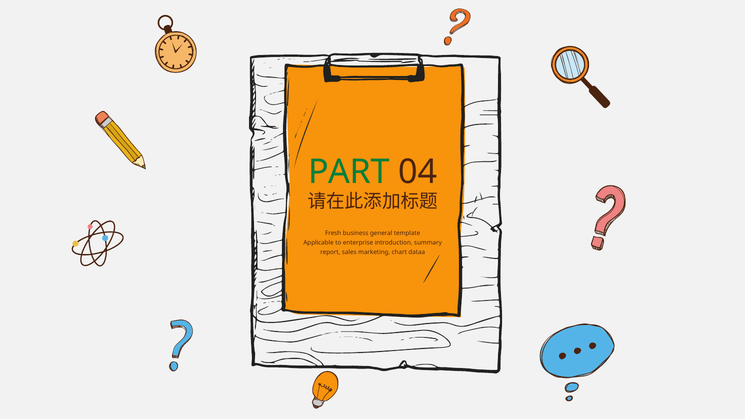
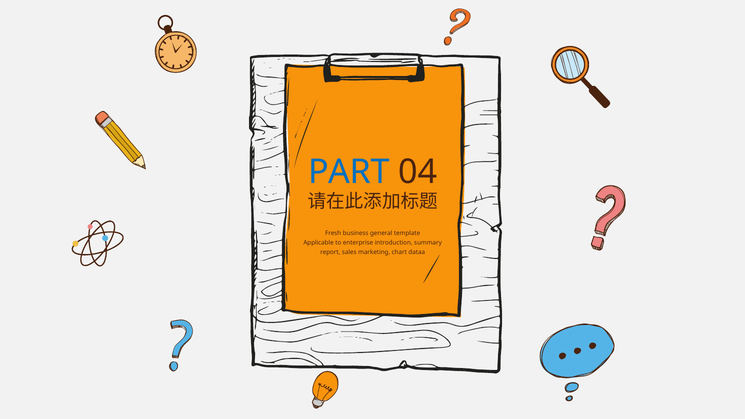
PART colour: green -> blue (349, 172)
